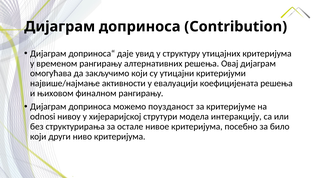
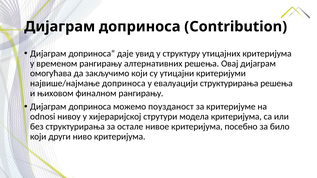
највишe/најмање активности: активности -> доприноса (124, 84)
евалуацији коефицијената: коефицијената -> структурирања (229, 84)
модела интеракцију: интеракцију -> критеријума (236, 117)
